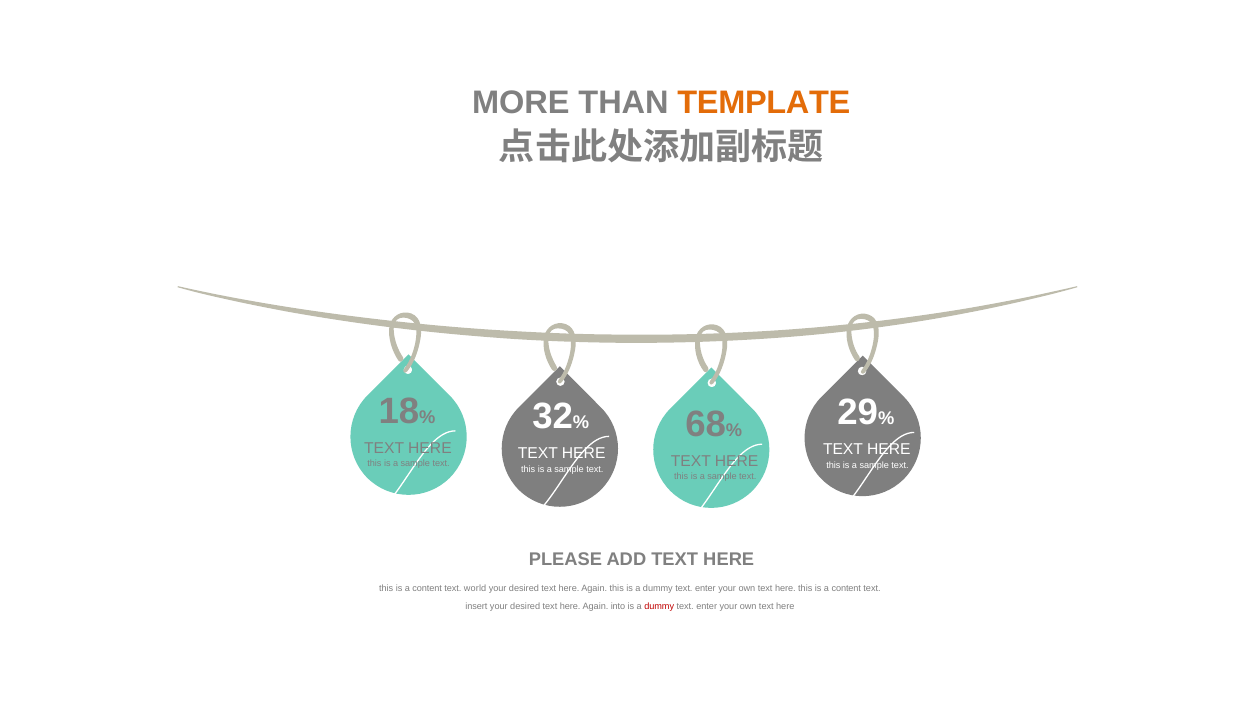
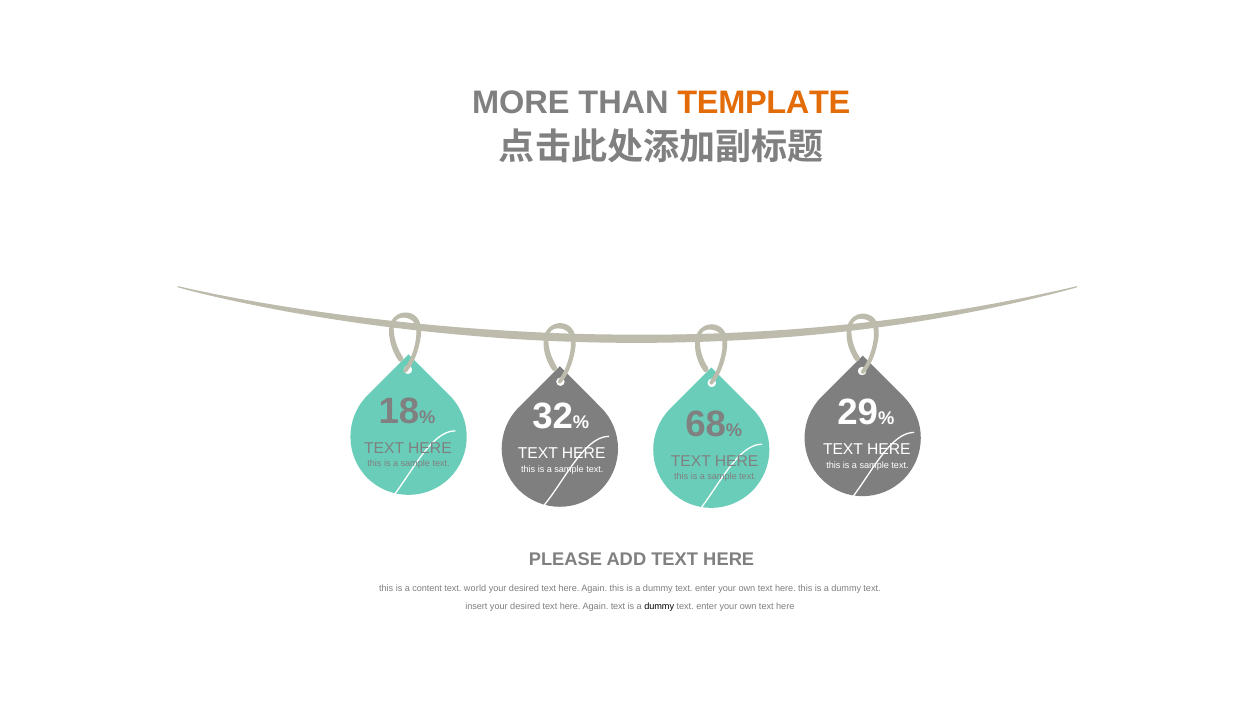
content: content -> dummy (846, 588)
Again into: into -> text (618, 607)
dummy colour: red -> black (659, 607)
